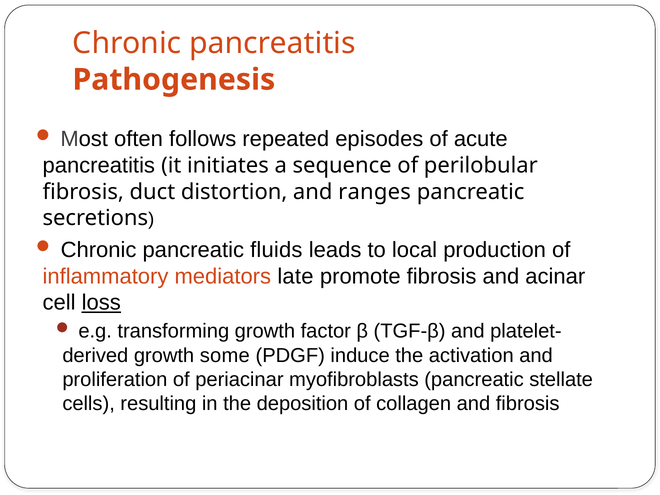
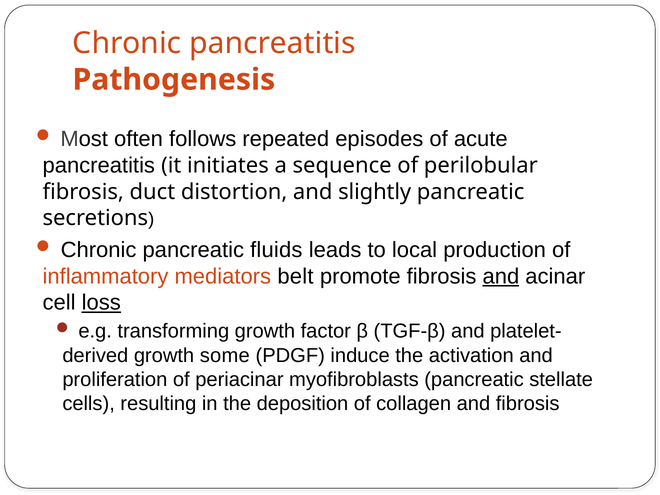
ranges: ranges -> slightly (375, 192)
late: late -> belt (295, 276)
and underline: none -> present (501, 276)
